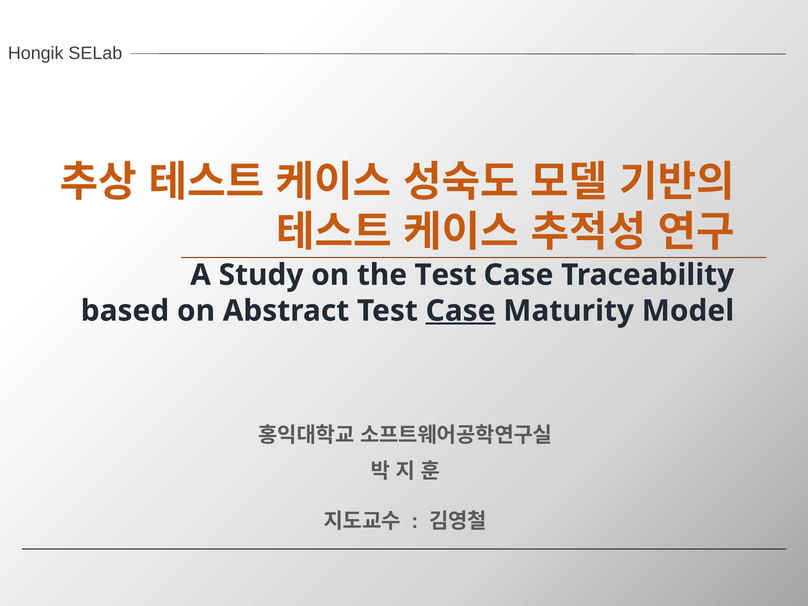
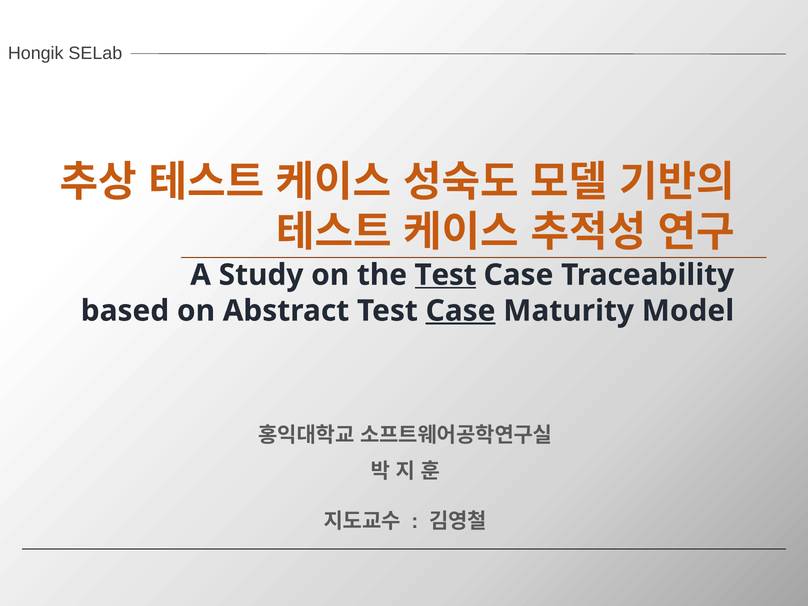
Test underline: none -> present (445, 275)
